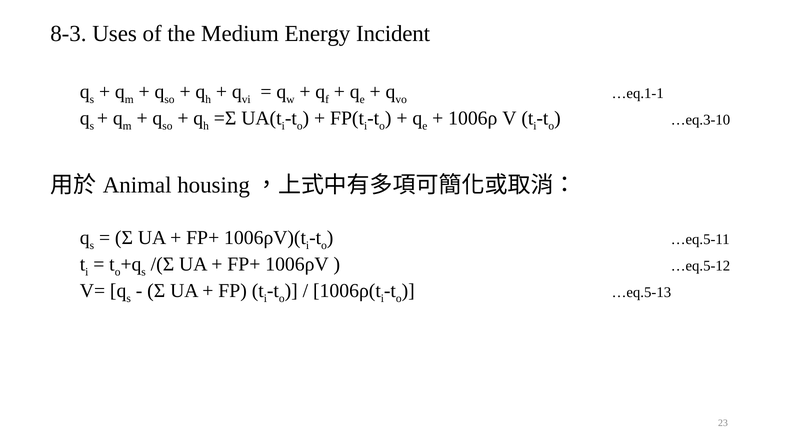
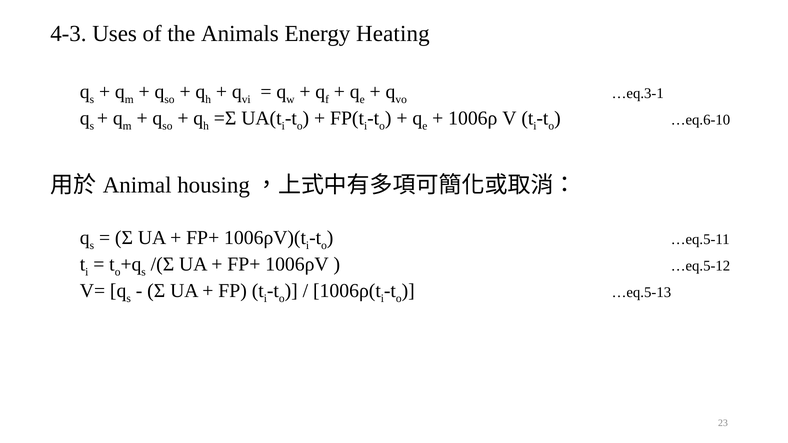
8-3: 8-3 -> 4-3 (68, 34)
Medium: Medium -> Animals (240, 34)
Incident: Incident -> Heating (393, 34)
…eq.1-1: …eq.1-1 -> …eq.3-1 (638, 94)
…eq.3-10: …eq.3-10 -> …eq.6-10 (701, 120)
